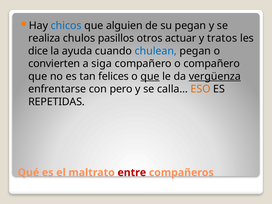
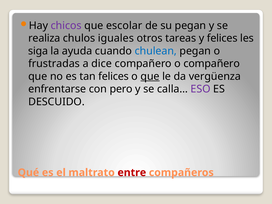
chicos colour: blue -> purple (66, 26)
alguien: alguien -> escolar (124, 26)
pasillos: pasillos -> iguales (116, 38)
actuar: actuar -> tareas (181, 38)
y tratos: tratos -> felices (222, 38)
dice: dice -> siga (38, 51)
convierten: convierten -> frustradas (54, 64)
siga: siga -> dice (102, 64)
vergüenza underline: present -> none (215, 76)
ESO colour: orange -> purple (200, 89)
REPETIDAS: REPETIDAS -> DESCUIDO (56, 102)
